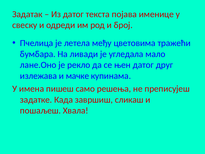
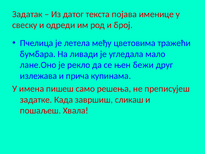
њен датог: датог -> бежи (143, 65)
мачке: мачке -> прича (77, 76)
